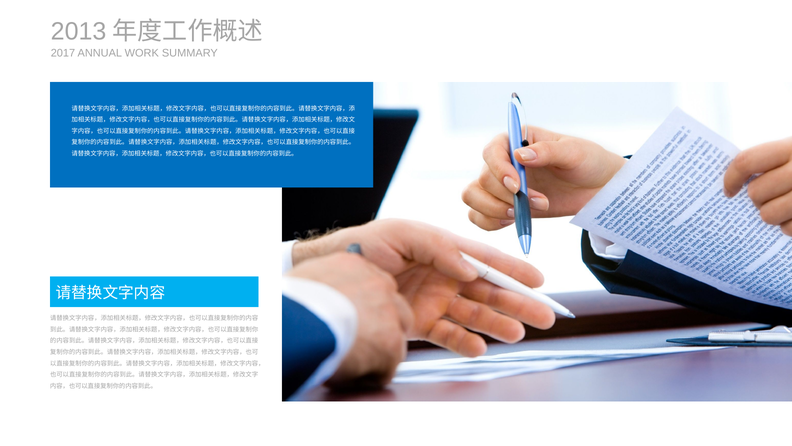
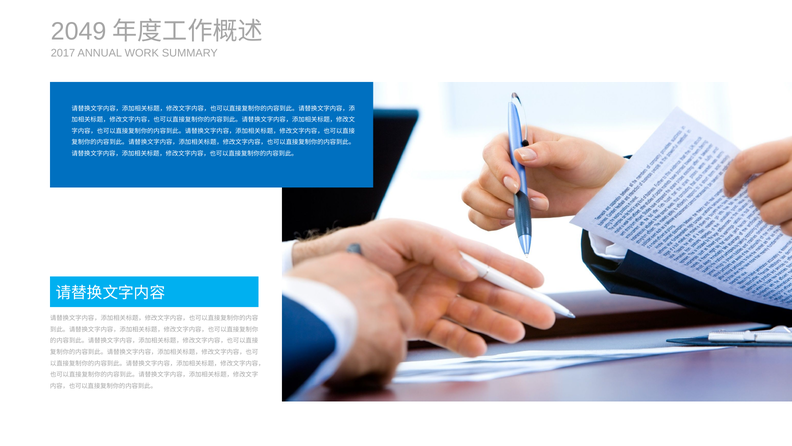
2013: 2013 -> 2049 (79, 31)
